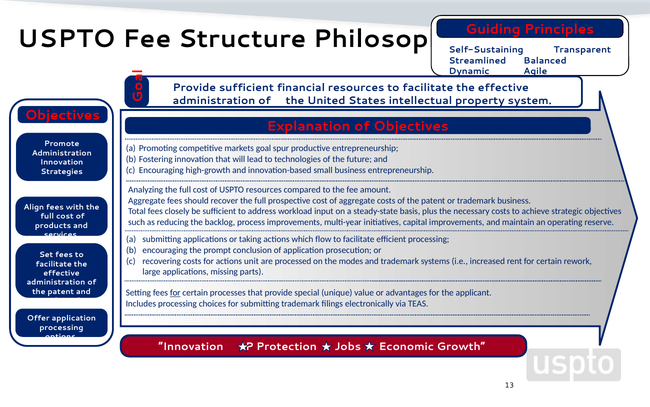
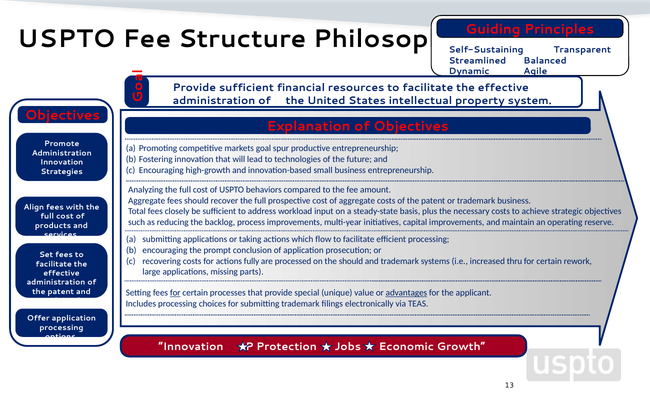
USPTO resources: resources -> behaviors (264, 189)
unit: unit -> fully (252, 261)
the modes: modes -> should (351, 261)
rent: rent -> thru (515, 261)
advantages underline: none -> present (406, 292)
